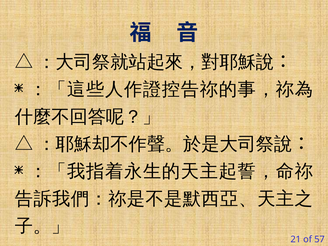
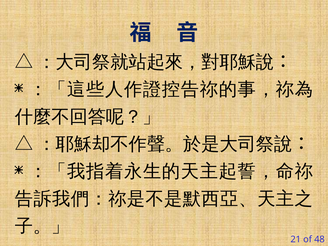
57: 57 -> 48 (319, 239)
